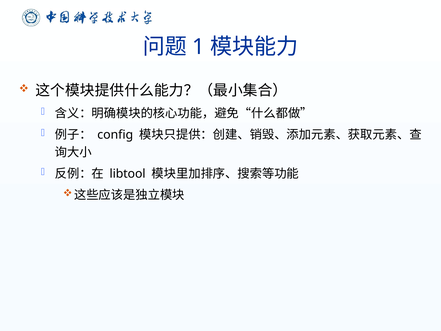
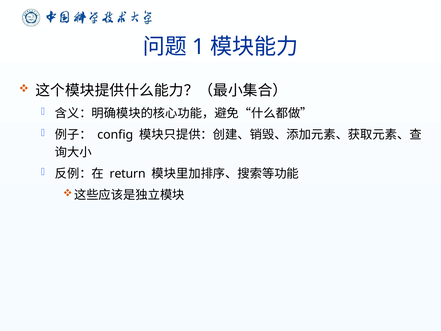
libtool: libtool -> return (128, 174)
